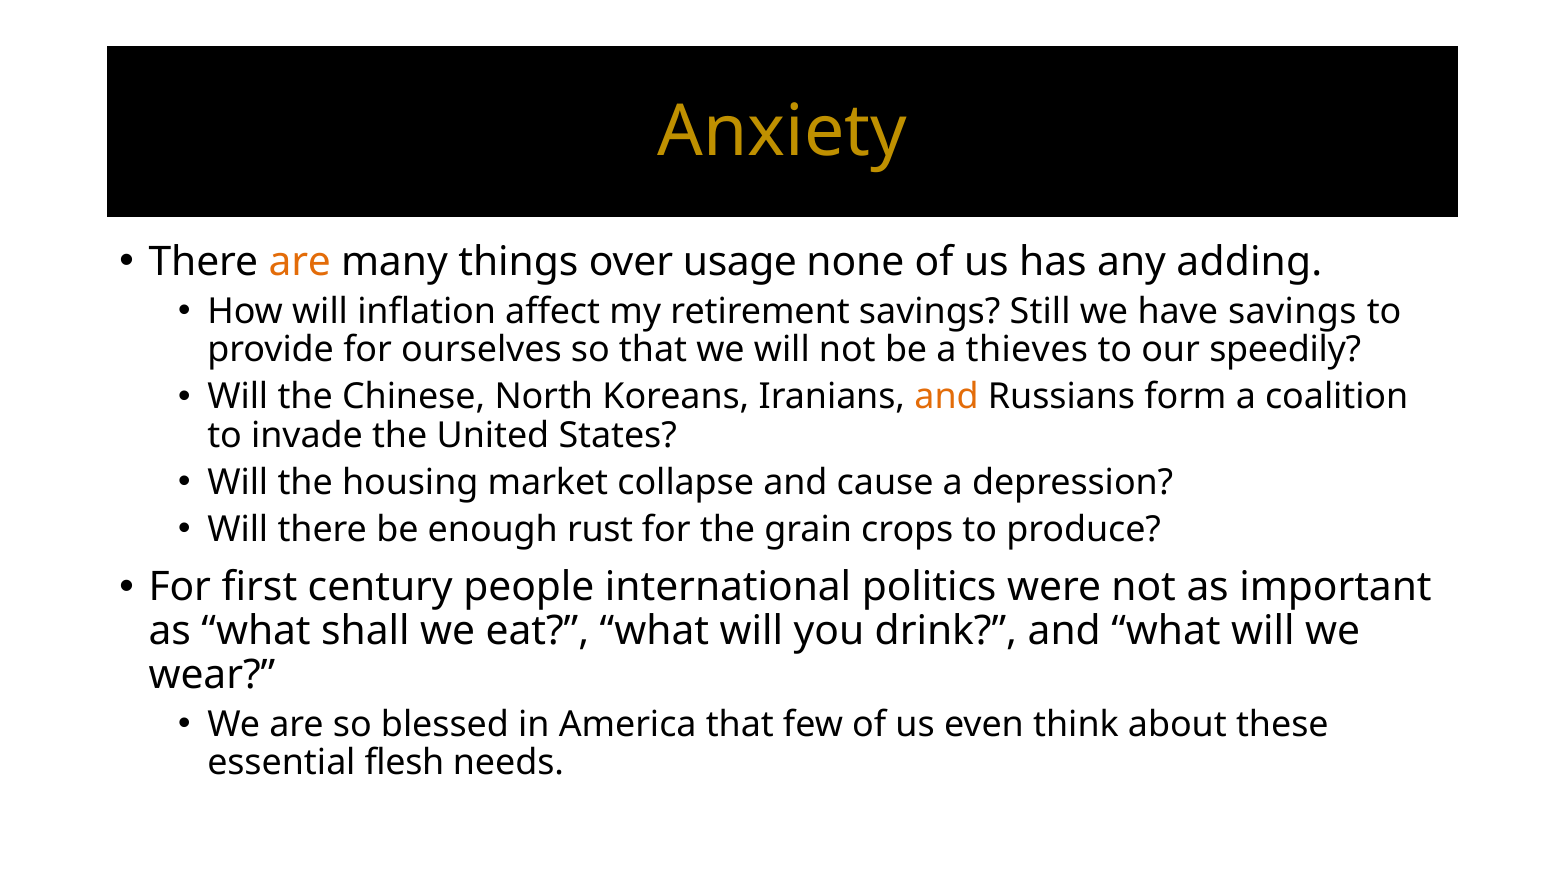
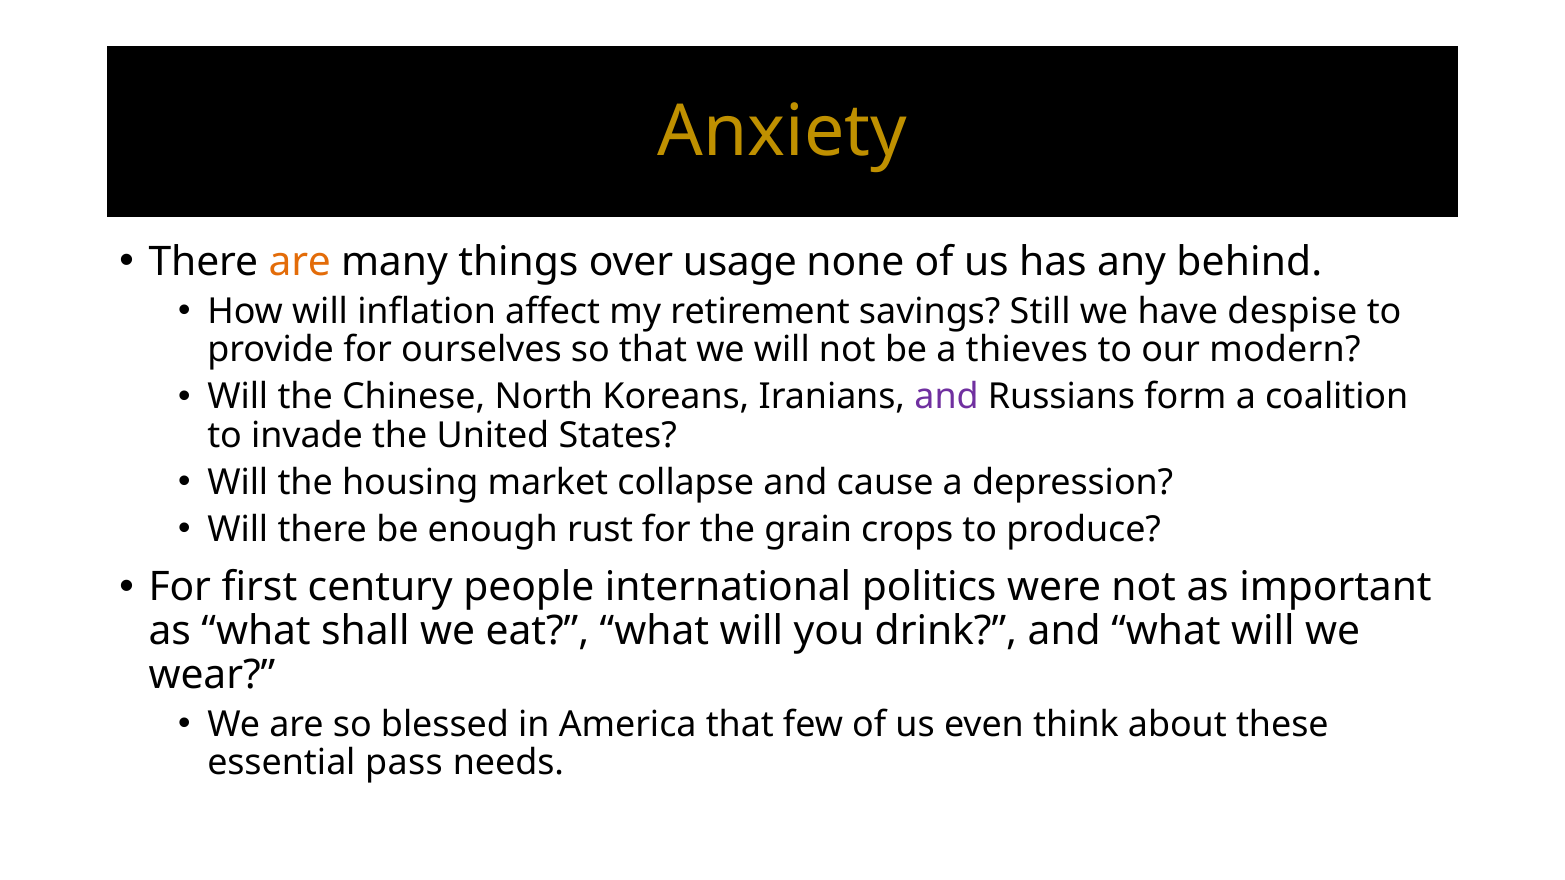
adding: adding -> behind (1249, 262)
have savings: savings -> despise (1292, 311)
speedily: speedily -> modern (1285, 350)
and colour: orange -> purple (947, 397)
flesh: flesh -> pass (404, 763)
